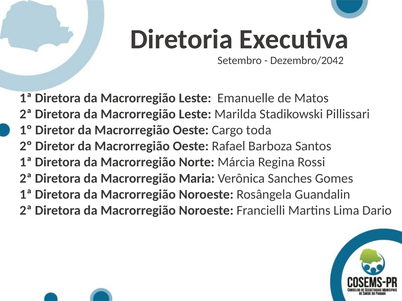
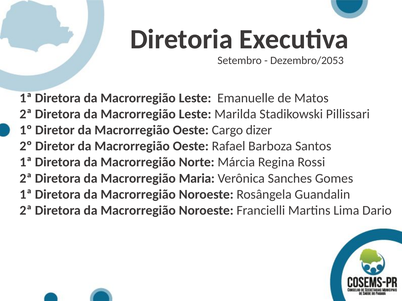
Dezembro/2042: Dezembro/2042 -> Dezembro/2053 (307, 61)
toda: toda -> dizer (259, 130)
